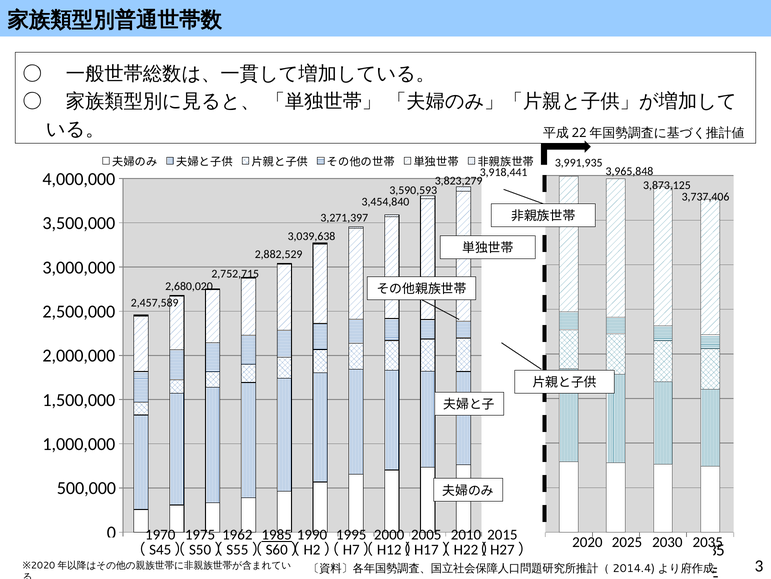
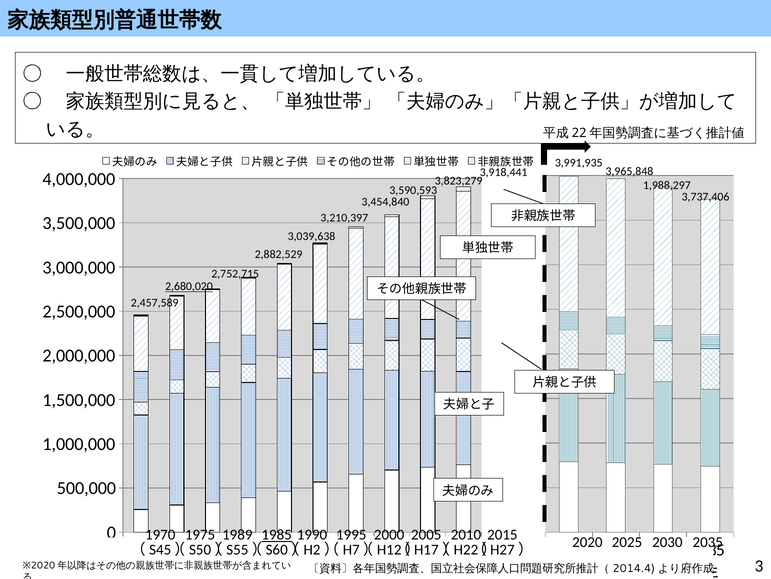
3,873,125: 3,873,125 -> 1,988,297 (667, 185)
3,271,397: 3,271,397 -> 3,210,397 (344, 218)
2,680,020 underline: none -> present (189, 286)
1962: 1962 -> 1989 (237, 534)
